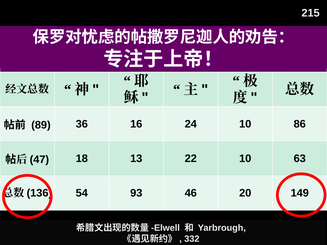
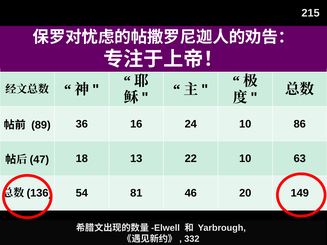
93: 93 -> 81 (136, 193)
